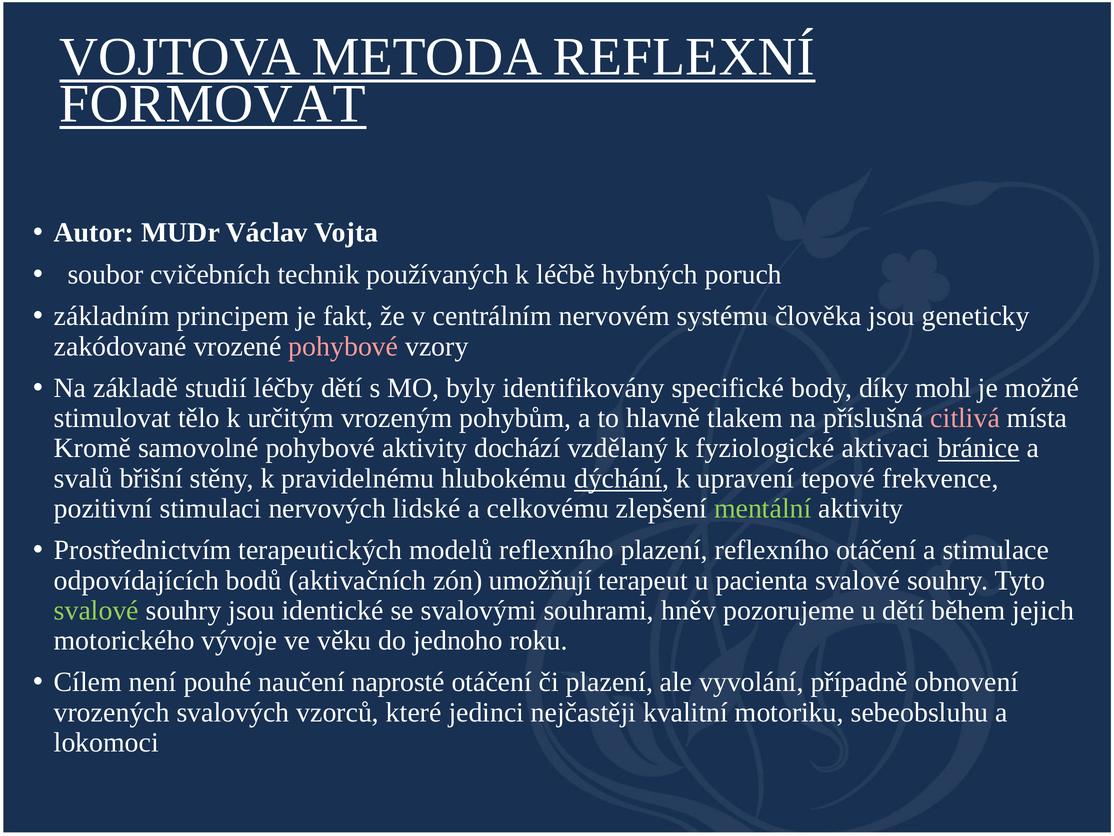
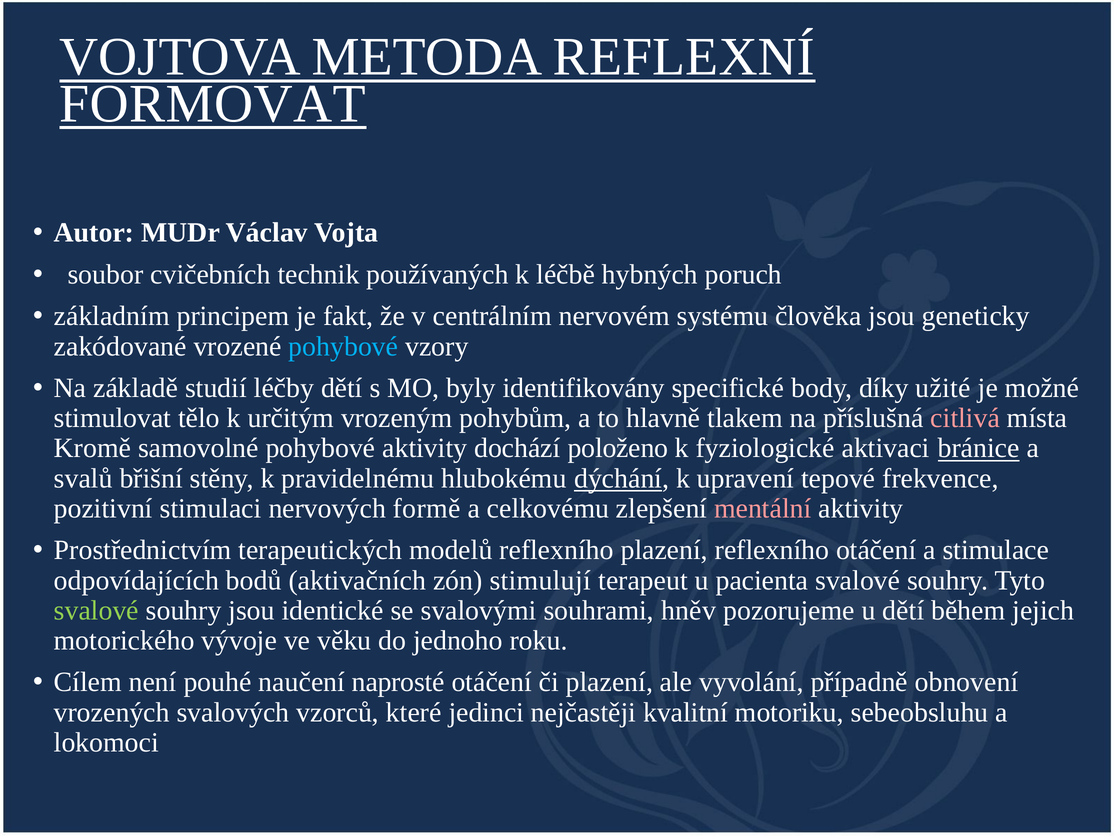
pohybové colour: pink -> light blue (343, 346)
mohl: mohl -> užité (943, 388)
vzdělaný: vzdělaný -> položeno (618, 448)
lidské: lidské -> formě (427, 508)
mentální colour: light green -> pink (763, 508)
umožňují: umožňují -> stimulují (540, 580)
